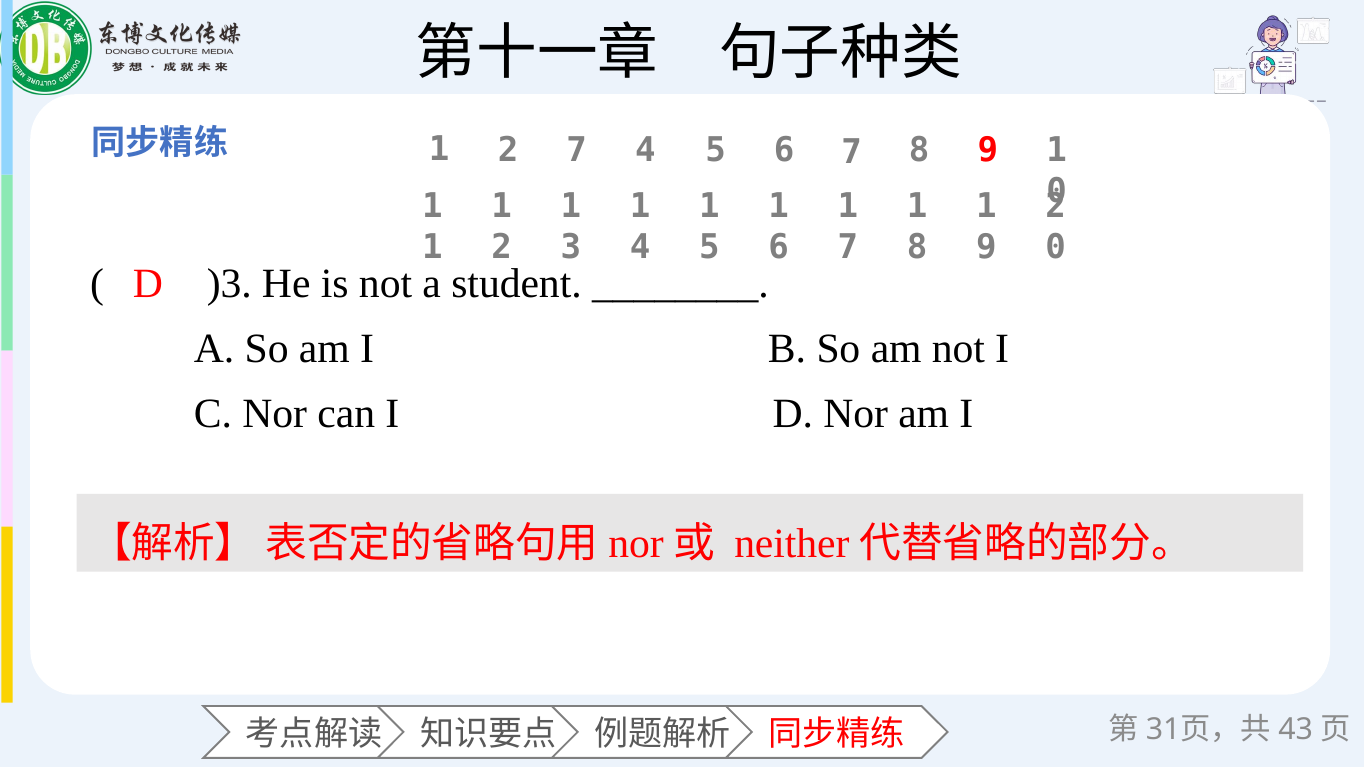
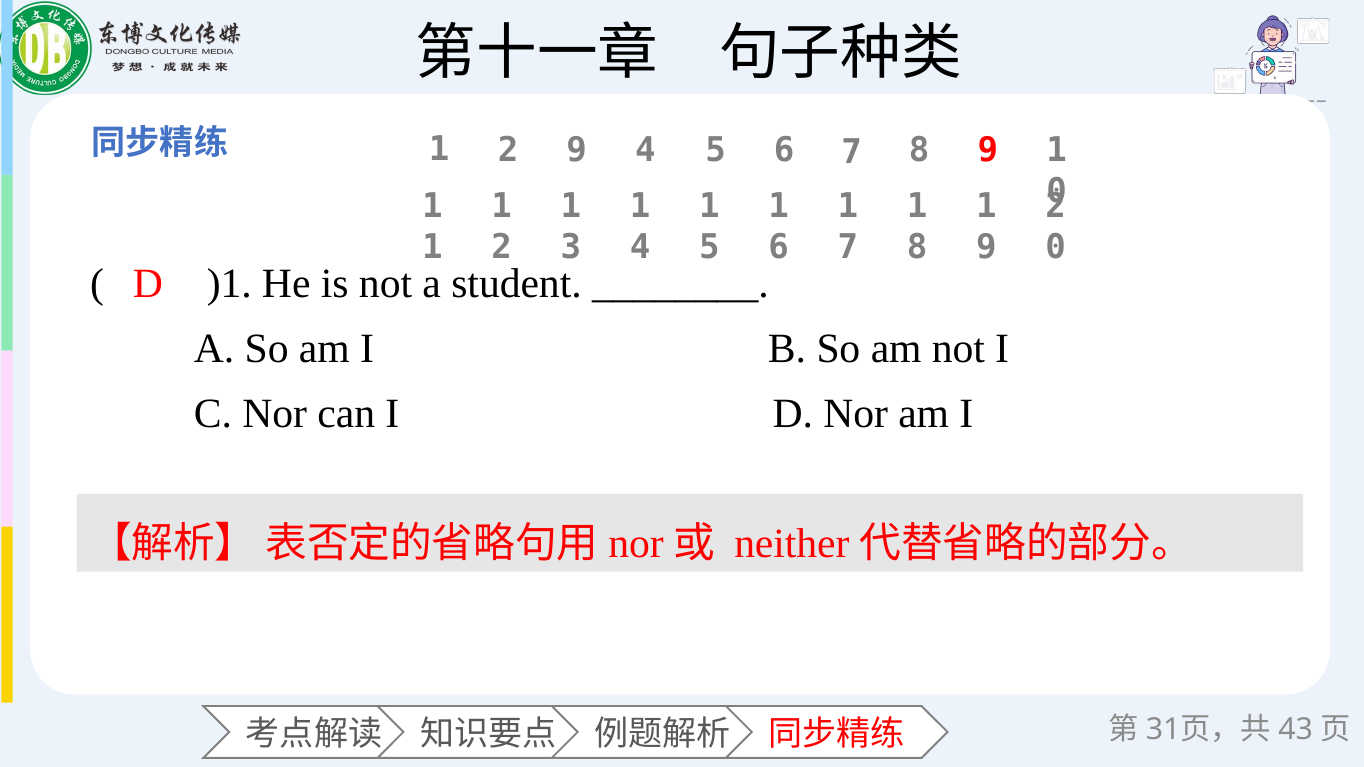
2 7: 7 -> 9 (577, 151)
)3: )3 -> )1 (229, 284)
